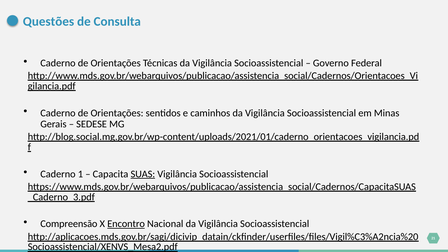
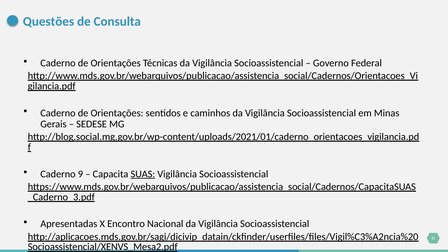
1: 1 -> 9 (80, 174)
Compreensão: Compreensão -> Apresentadas (69, 224)
Encontro underline: present -> none (126, 224)
